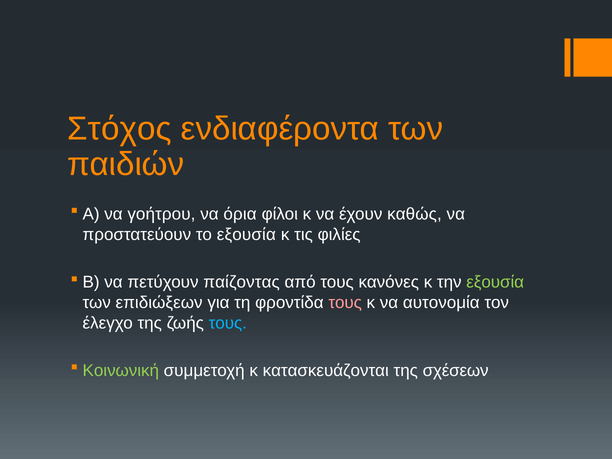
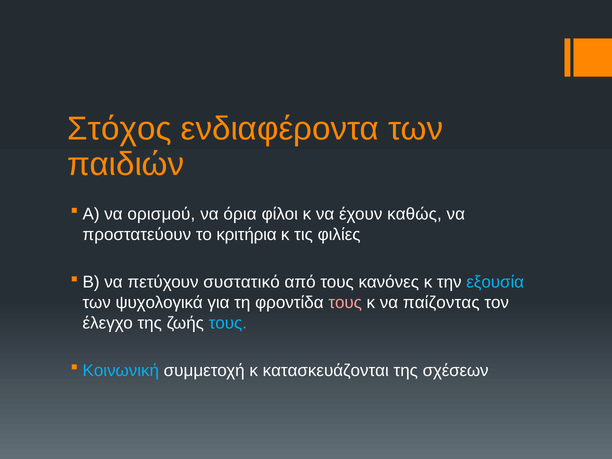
γοήτρου: γοήτρου -> ορισμού (161, 214)
το εξουσία: εξουσία -> κριτήρια (247, 235)
παίζοντας: παίζοντας -> συστατικό (242, 282)
εξουσία colour: light green -> light blue (495, 282)
επιδιώξεων: επιδιώξεων -> ψυχολογικά (159, 303)
αυτονομία: αυτονομία -> παίζοντας (441, 303)
Κοινωνική colour: light green -> light blue (121, 371)
